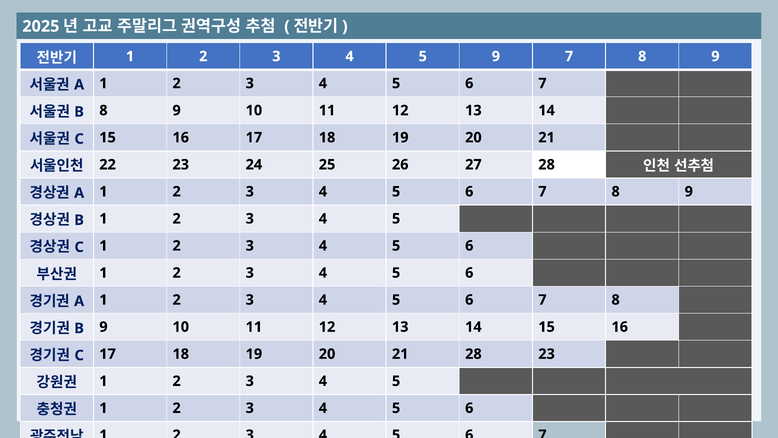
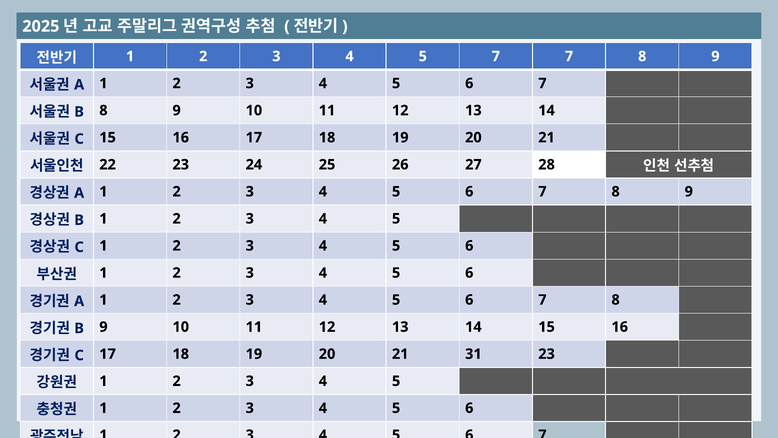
5 9: 9 -> 7 (496, 56)
21 28: 28 -> 31 (473, 354)
